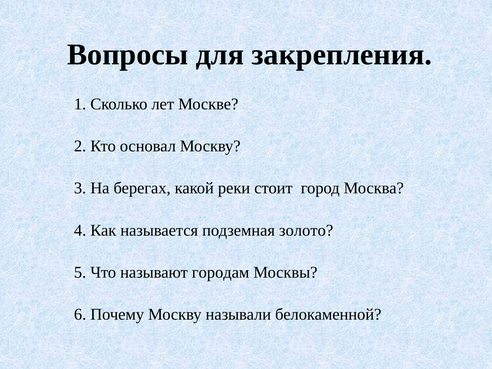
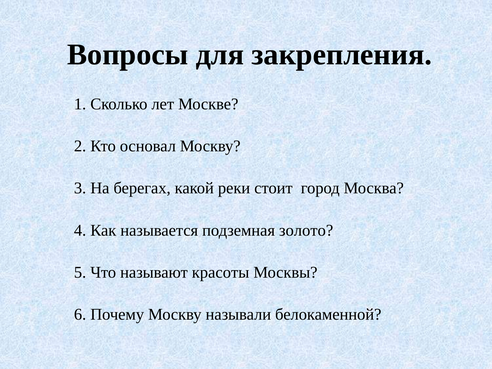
городам: городам -> красоты (221, 272)
